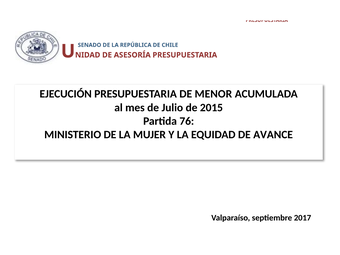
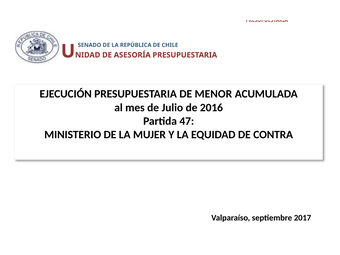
2015: 2015 -> 2016 (211, 108)
76: 76 -> 47 (187, 121)
AVANCE: AVANCE -> CONTRA (273, 135)
